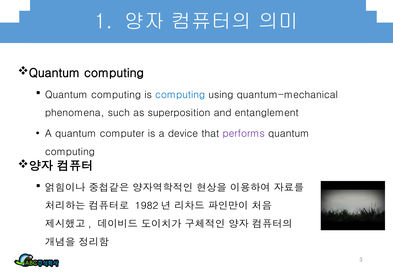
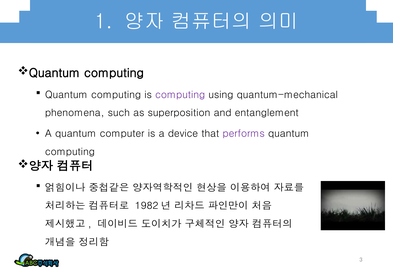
computing colour: blue -> purple (180, 95)
